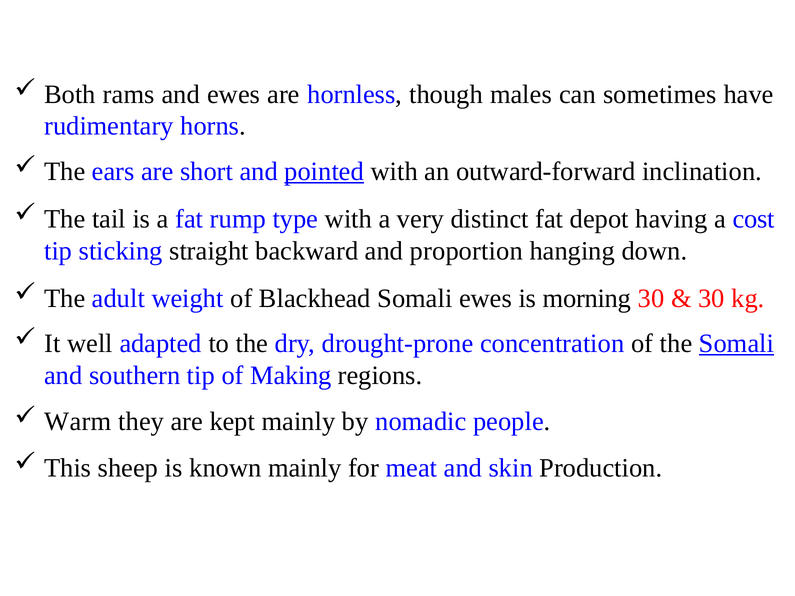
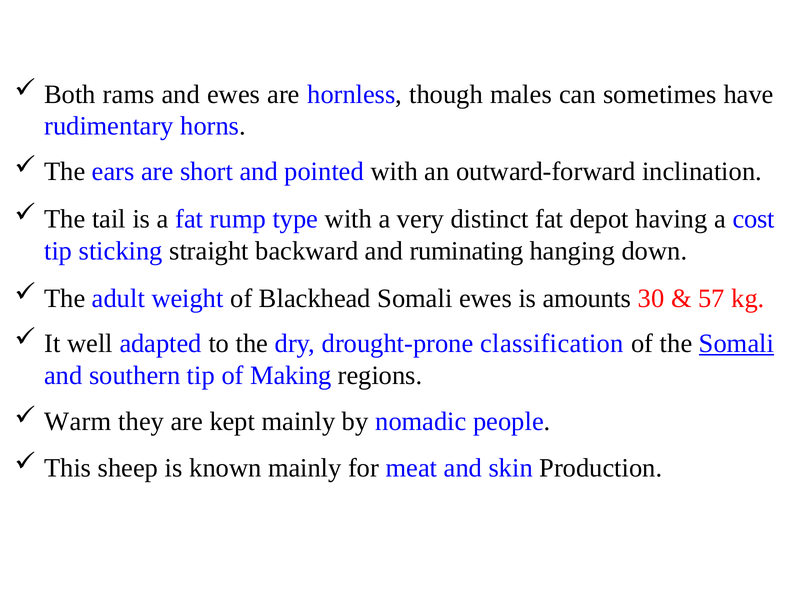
pointed underline: present -> none (324, 171)
proportion: proportion -> ruminating (467, 251)
morning: morning -> amounts (587, 299)
30: 30 -> 57 (711, 299)
concentration: concentration -> classification (552, 344)
